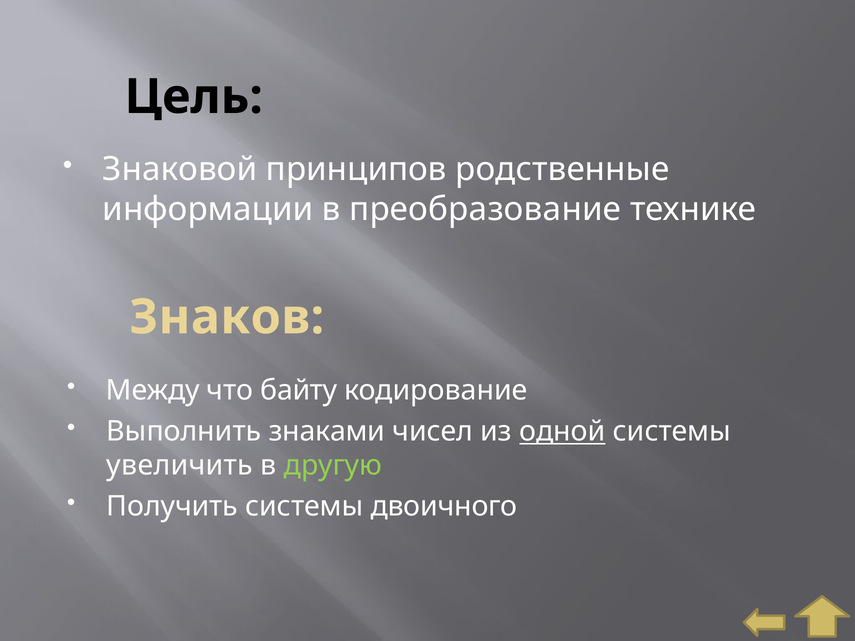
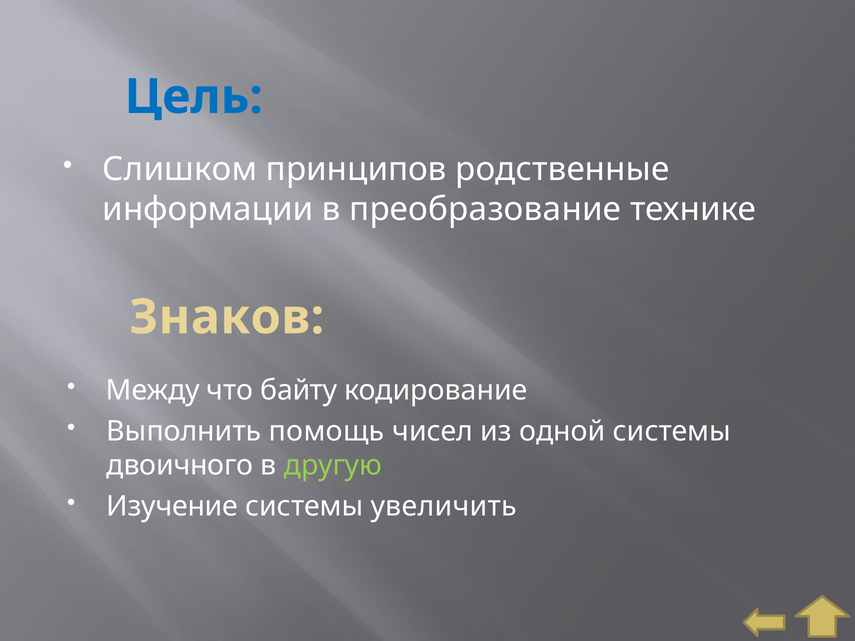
Цель colour: black -> blue (194, 97)
Знаковой: Знаковой -> Слишком (180, 169)
знаками: знаками -> помощь (327, 432)
одной underline: present -> none (562, 432)
увеличить: увеличить -> двоичного (180, 466)
Получить: Получить -> Изучение (172, 507)
двоичного: двоичного -> увеличить (444, 507)
